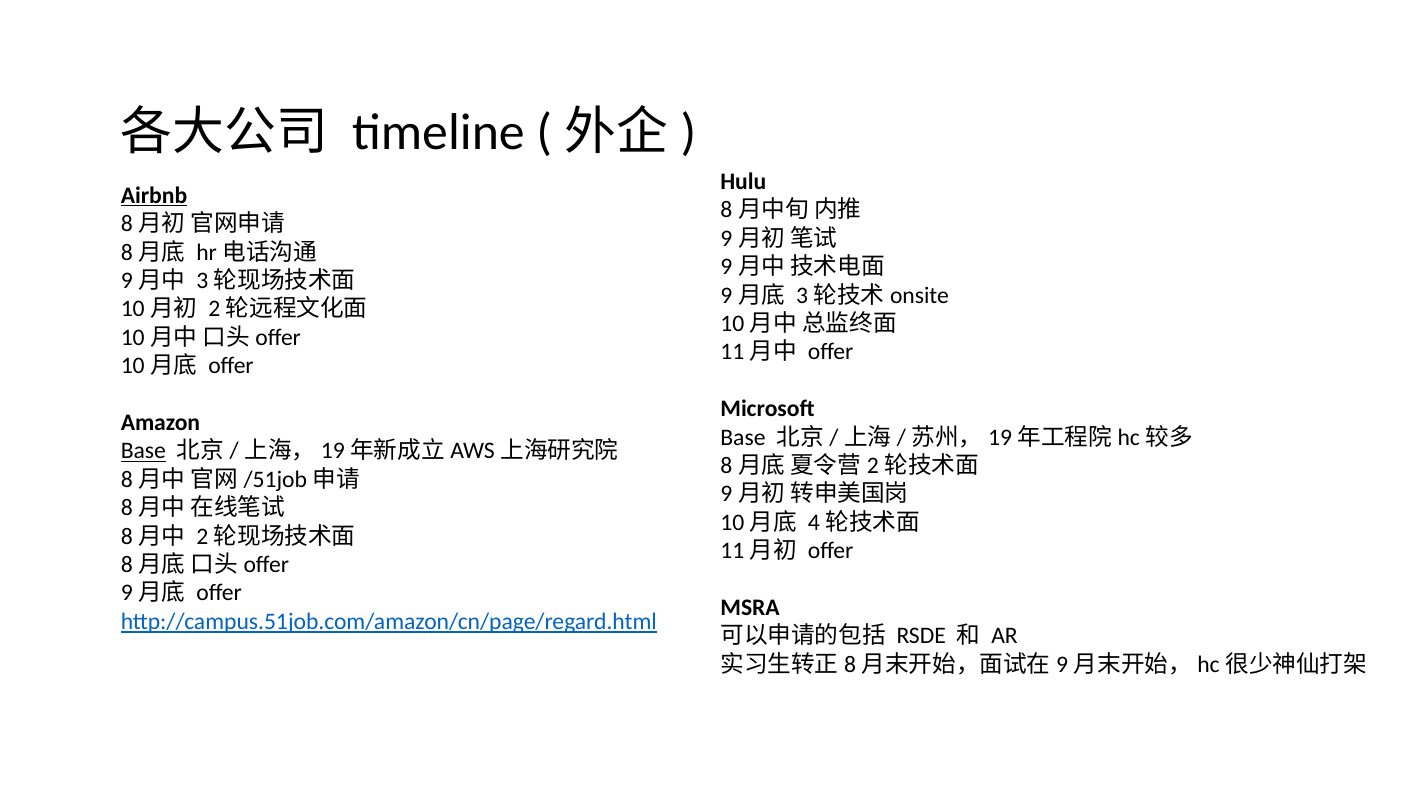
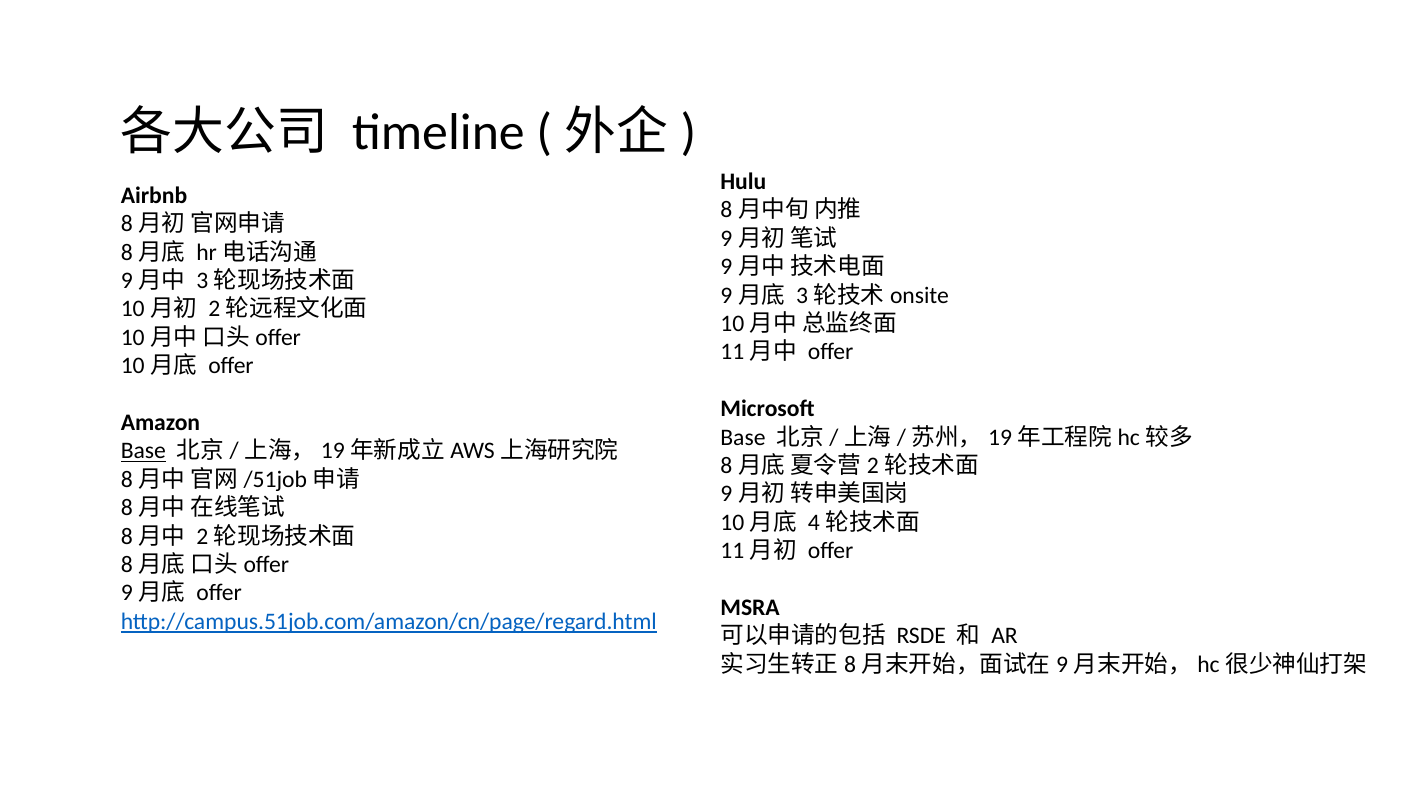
Airbnb underline: present -> none (154, 195)
